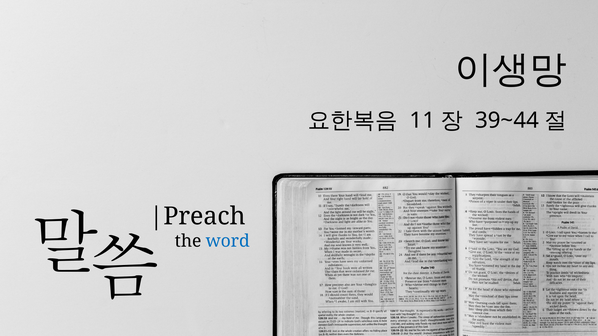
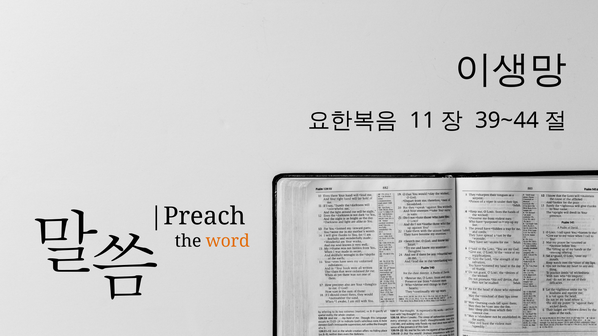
word colour: blue -> orange (228, 241)
